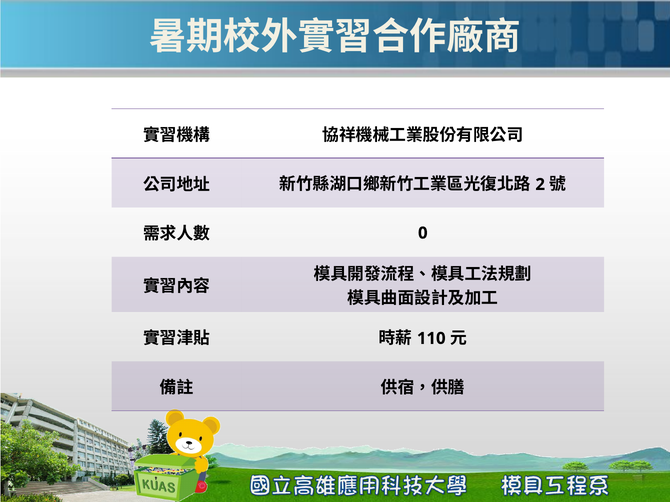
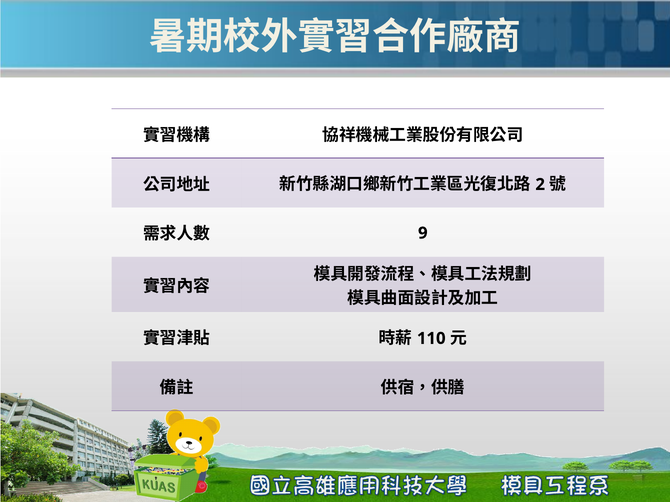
0: 0 -> 9 (423, 233)
